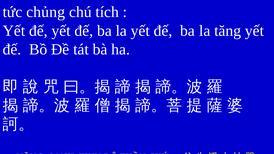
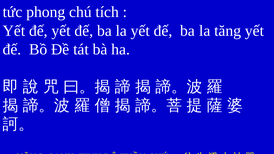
chủng: chủng -> phong (46, 12)
